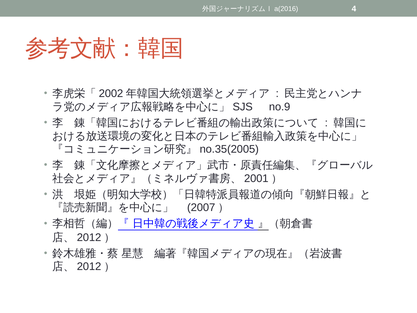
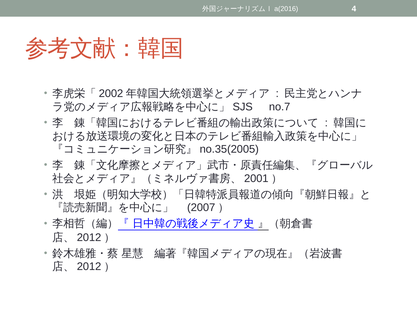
no.9: no.9 -> no.7 (280, 107)
